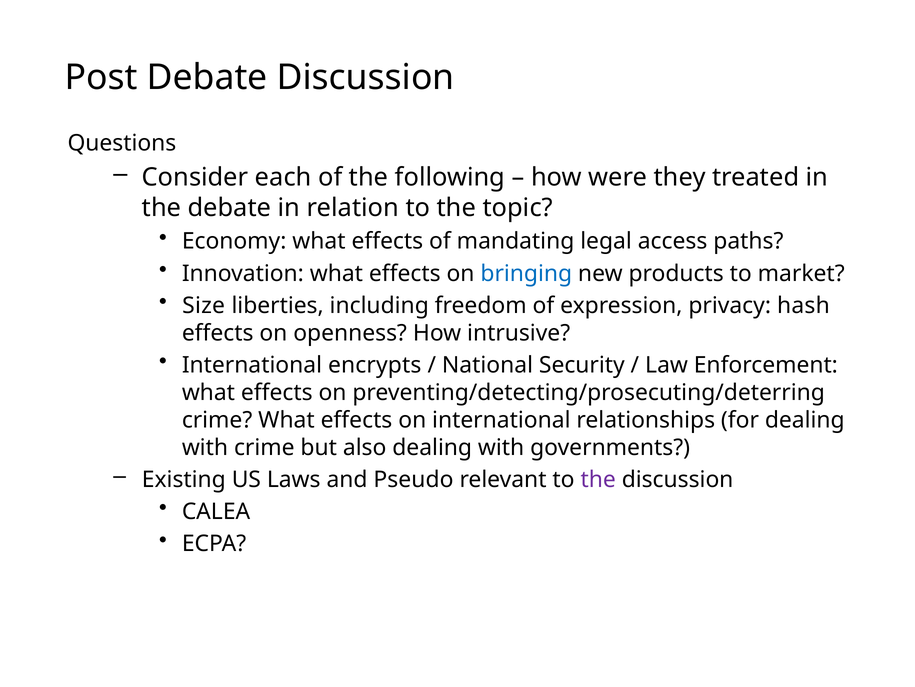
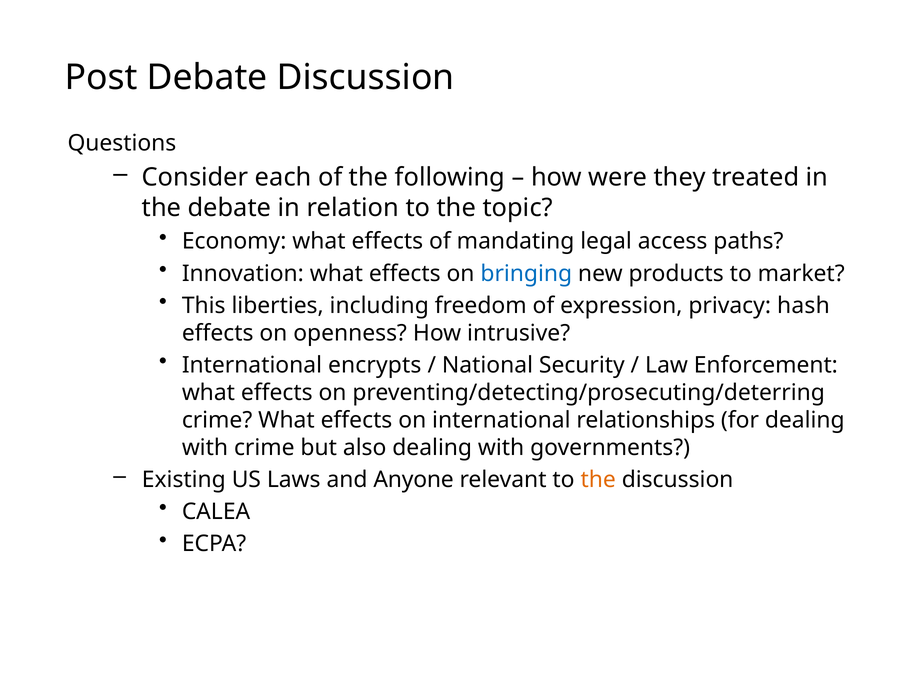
Size: Size -> This (204, 305)
Pseudo: Pseudo -> Anyone (414, 479)
the colour: purple -> orange (598, 479)
